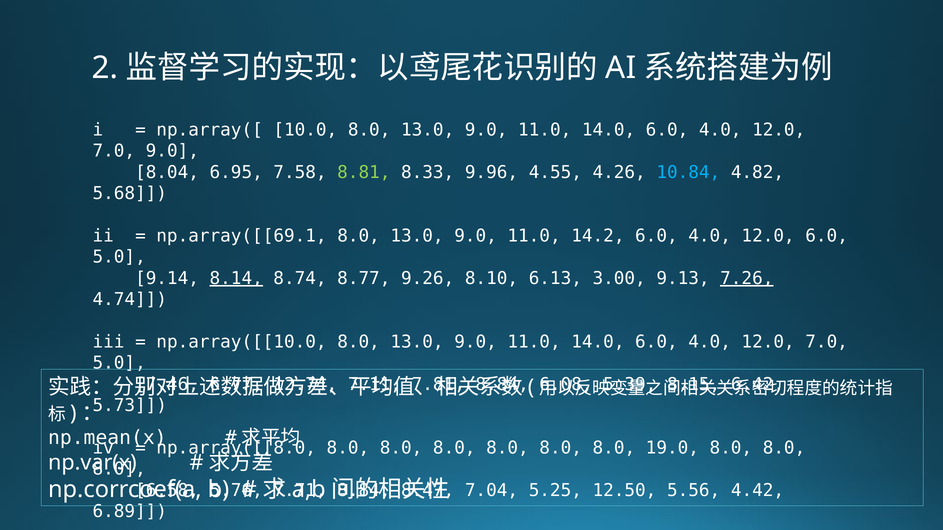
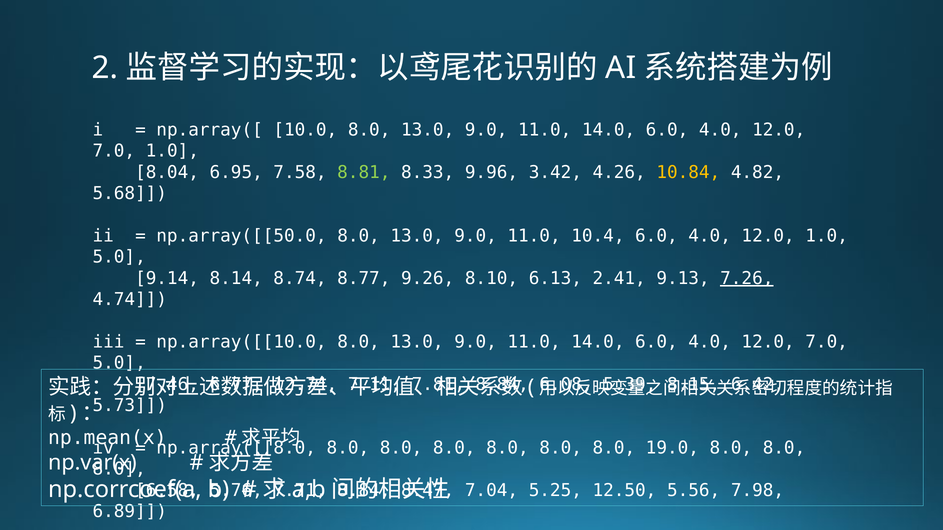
7.0 9.0: 9.0 -> 1.0 (172, 151)
4.55: 4.55 -> 3.42 (555, 172)
10.84 colour: light blue -> yellow (688, 172)
np.array([[69.1: np.array([[69.1 -> np.array([[50.0 (241, 236)
14.2: 14.2 -> 10.4 (598, 236)
12.0 6.0: 6.0 -> 1.0 (827, 236)
8.14 underline: present -> none (236, 278)
3.00: 3.00 -> 2.41 (619, 278)
4.42: 4.42 -> 7.98 (757, 491)
